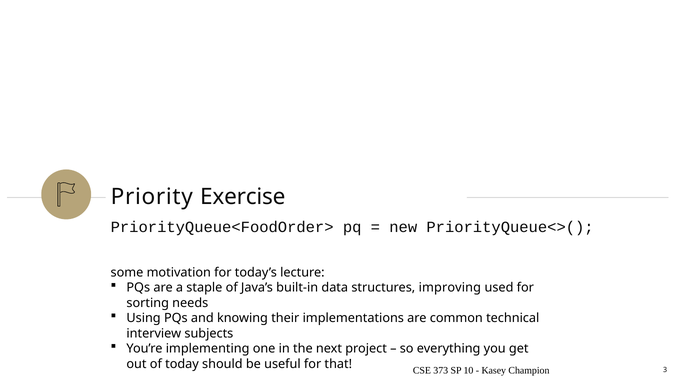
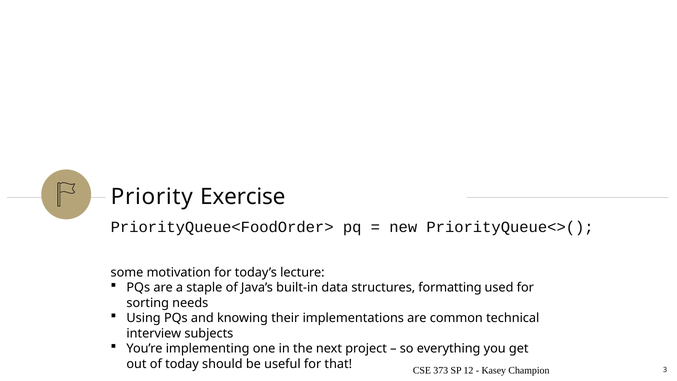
improving: improving -> formatting (450, 288)
10: 10 -> 12 (468, 370)
